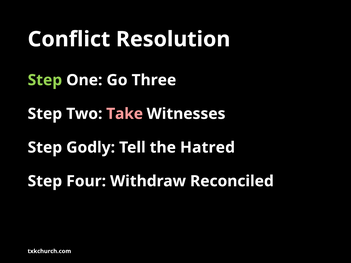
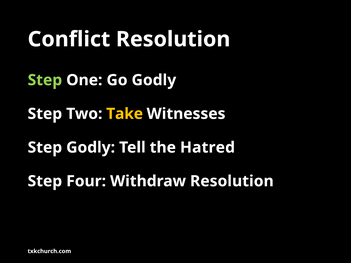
Go Three: Three -> Godly (154, 80)
Take colour: pink -> yellow (125, 114)
Withdraw Reconciled: Reconciled -> Resolution (232, 181)
